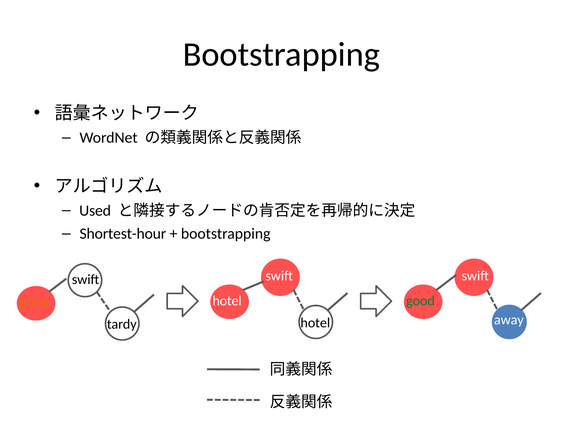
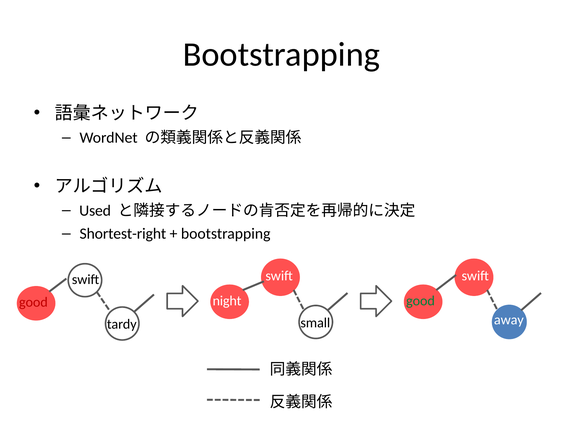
Shortest-hour: Shortest-hour -> Shortest-right (123, 234)
hotel: hotel -> night (227, 301)
good colour: orange -> red (33, 302)
hotel: hotel -> small (315, 323)
